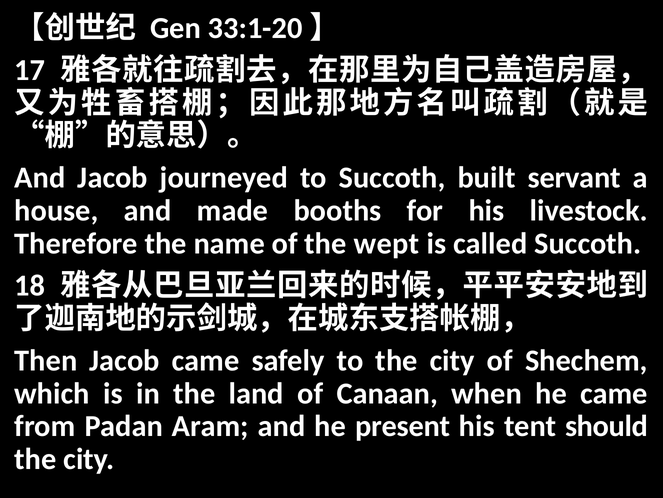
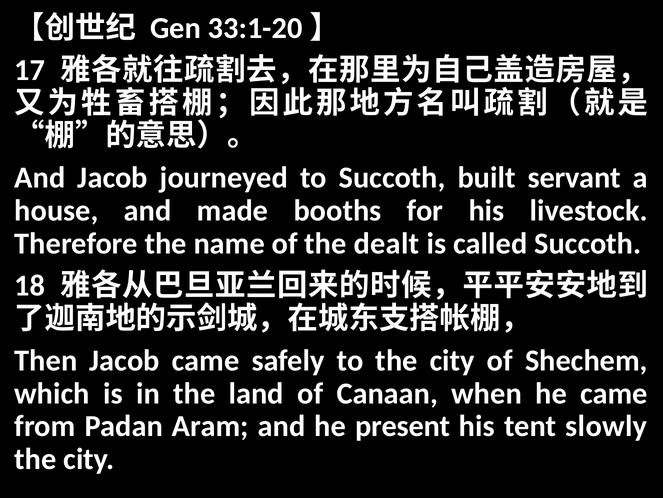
wept: wept -> dealt (387, 243)
should: should -> slowly (606, 426)
